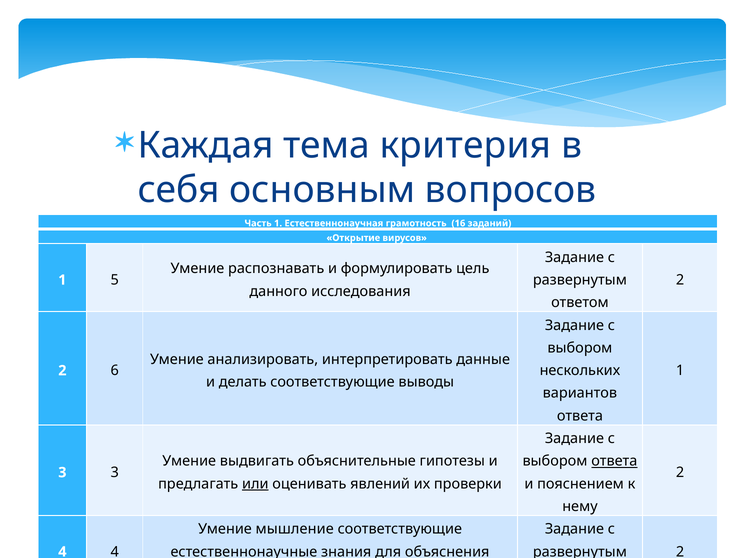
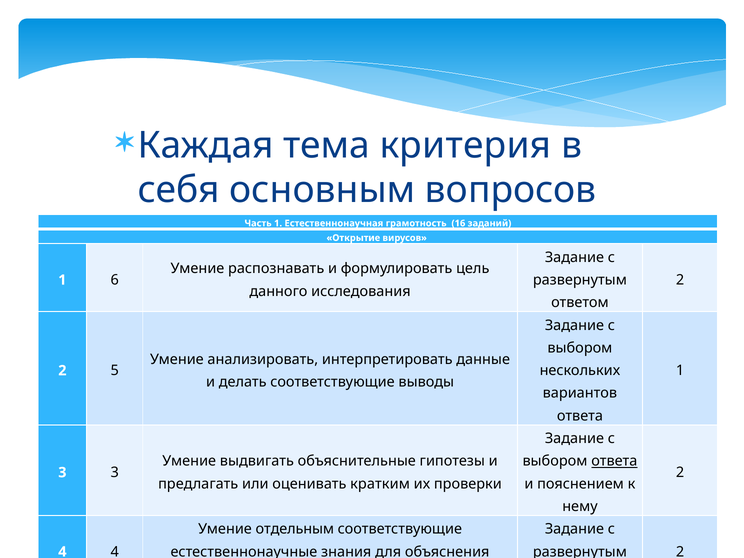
1 5: 5 -> 6 (115, 280)
6: 6 -> 5 (115, 371)
или underline: present -> none (255, 484)
явлений: явлений -> кратким (380, 484)
мышление: мышление -> отдельным (295, 529)
